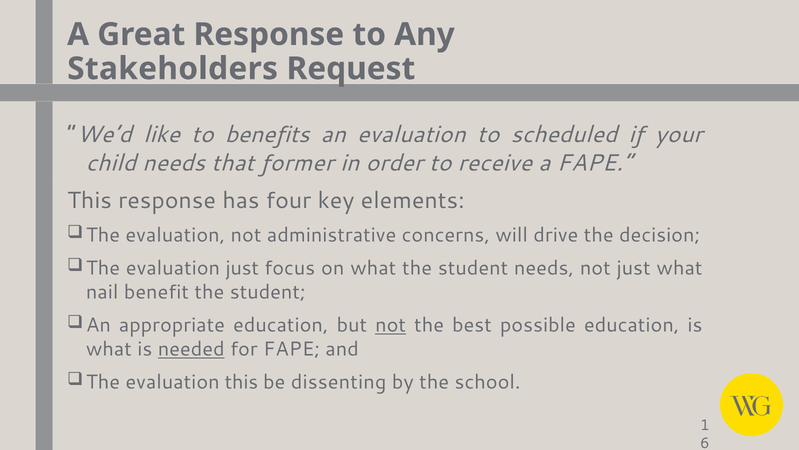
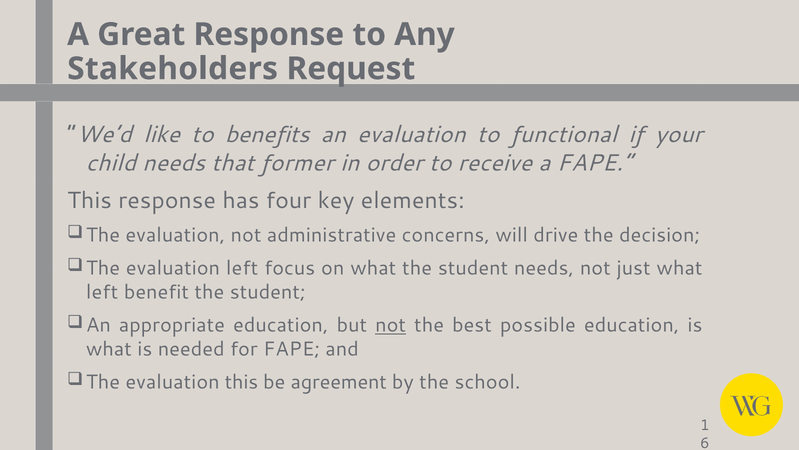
scheduled: scheduled -> functional (564, 135)
evaluation just: just -> left (242, 268)
nail: nail -> left (102, 292)
needed underline: present -> none (191, 349)
dissenting: dissenting -> agreement (339, 382)
